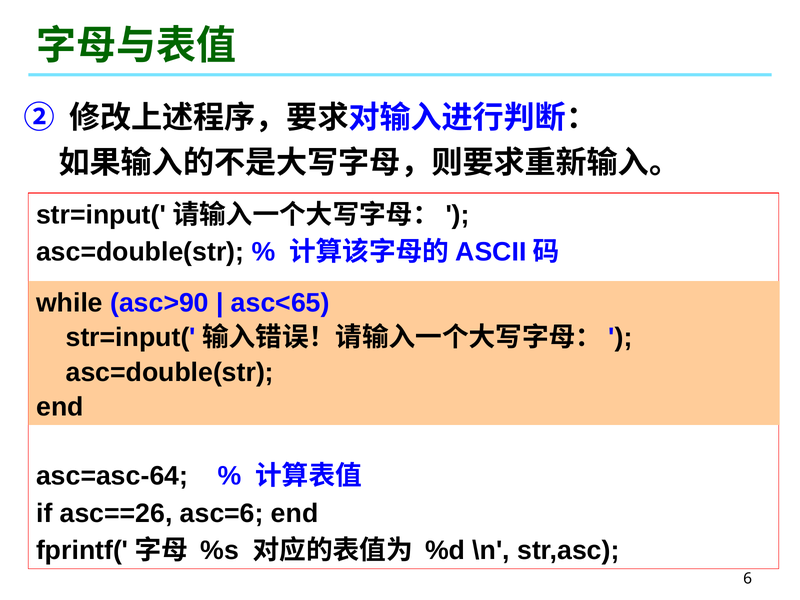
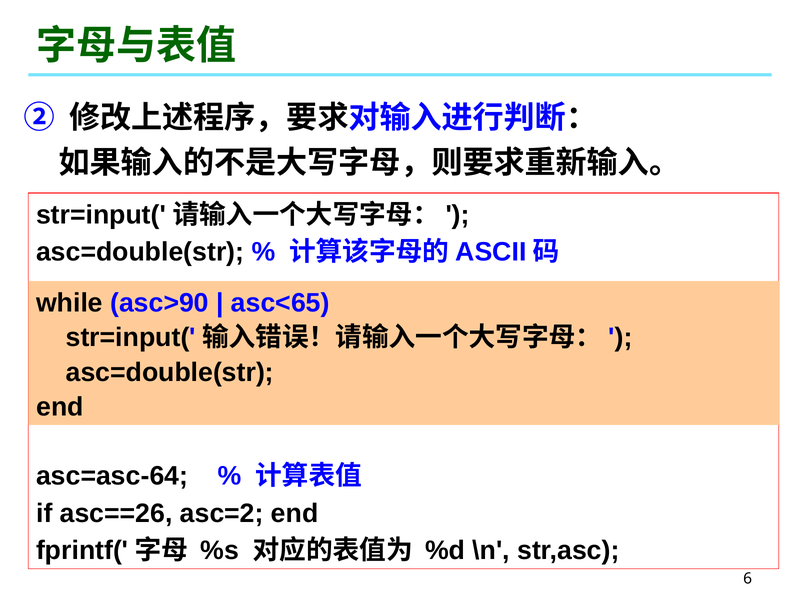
asc=6: asc=6 -> asc=2 (222, 513)
